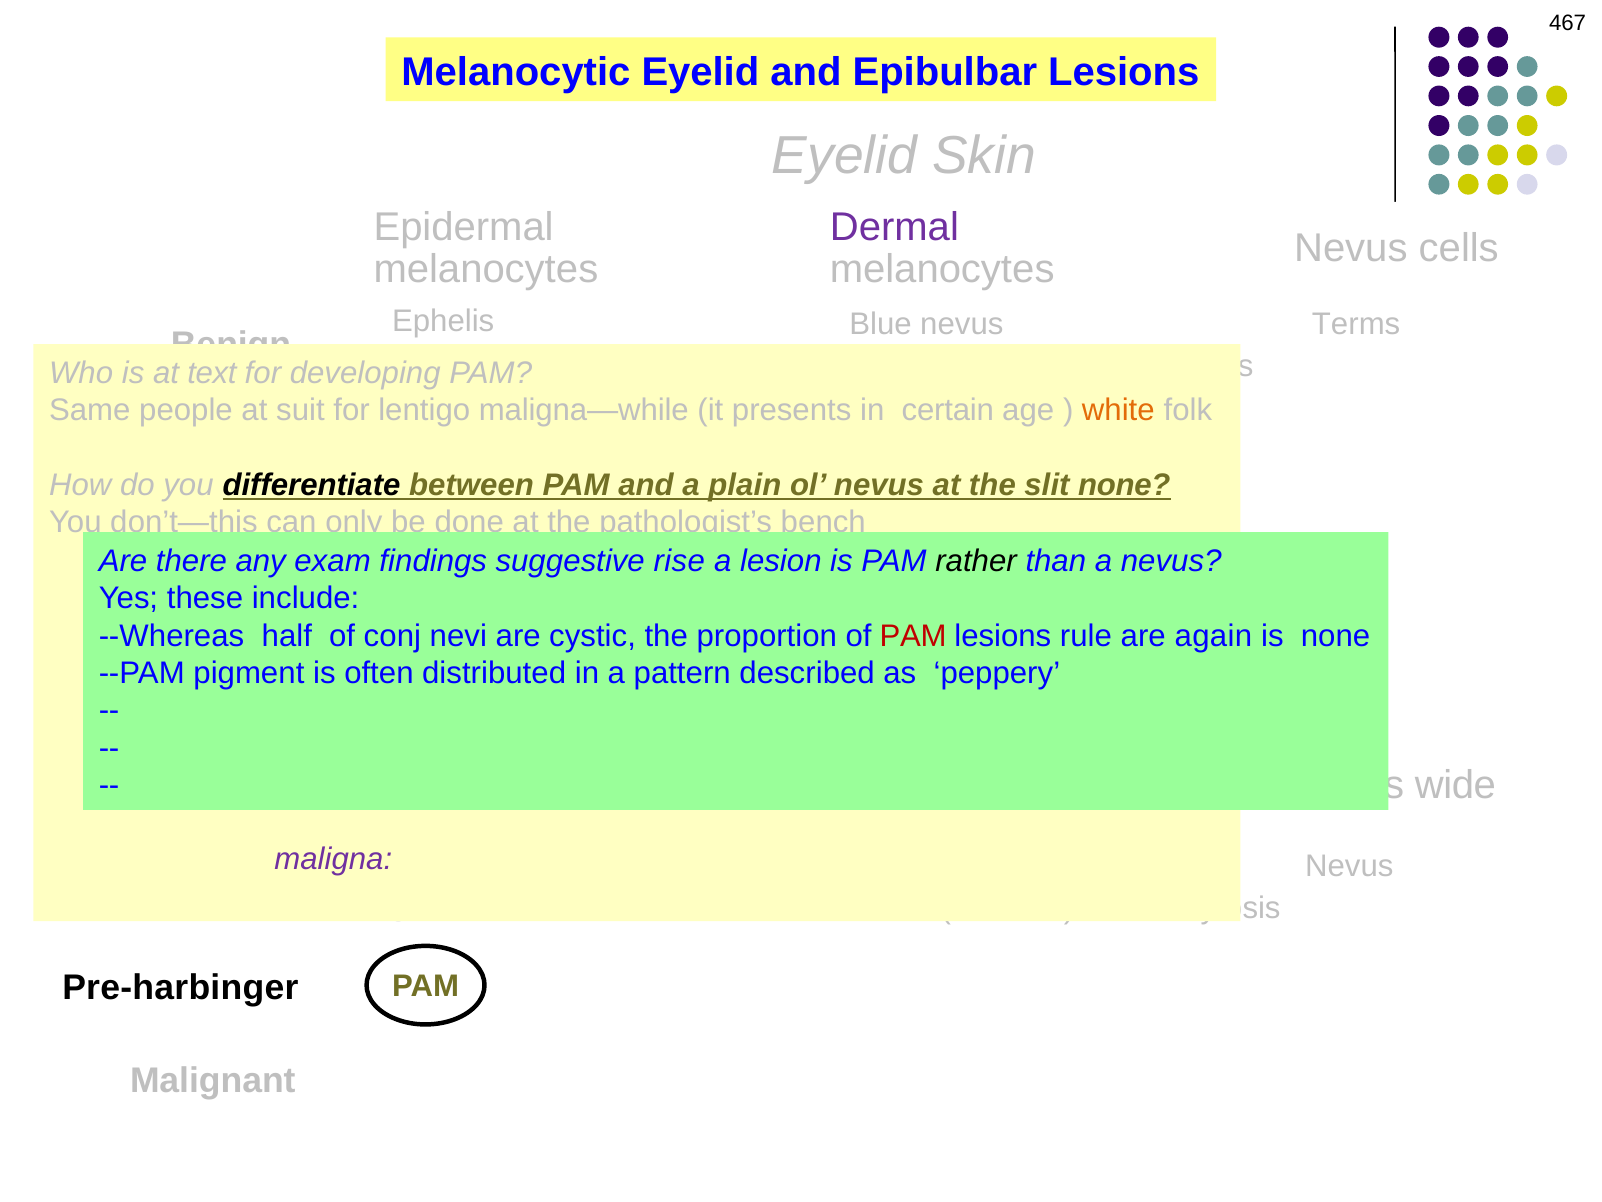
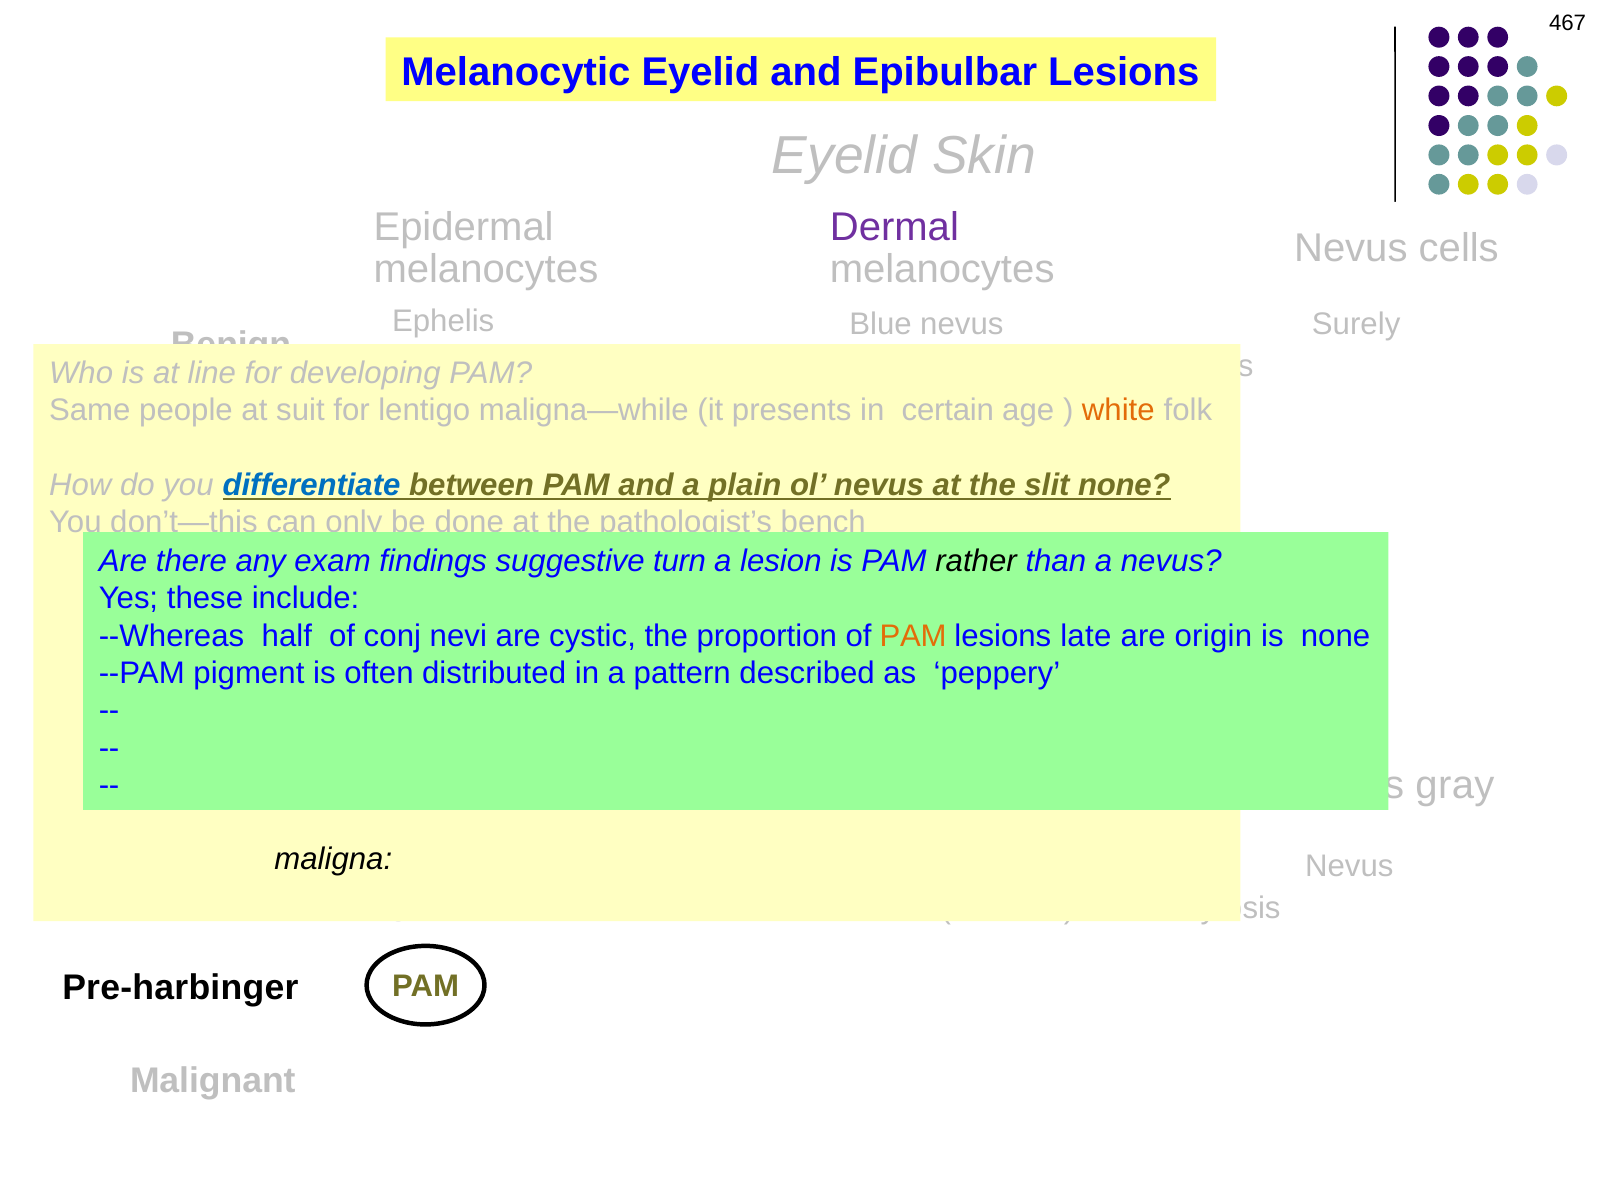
Terms: Terms -> Surely (1356, 324)
text: text -> line (212, 373)
differentiate colour: black -> blue (312, 485)
rise: rise -> turn (680, 561)
PAM colour: red -> orange (913, 636)
rule: rule -> late (1086, 636)
again: again -> origin (1213, 636)
wide: wide -> gray (1455, 785)
maligna colour: purple -> black (333, 859)
